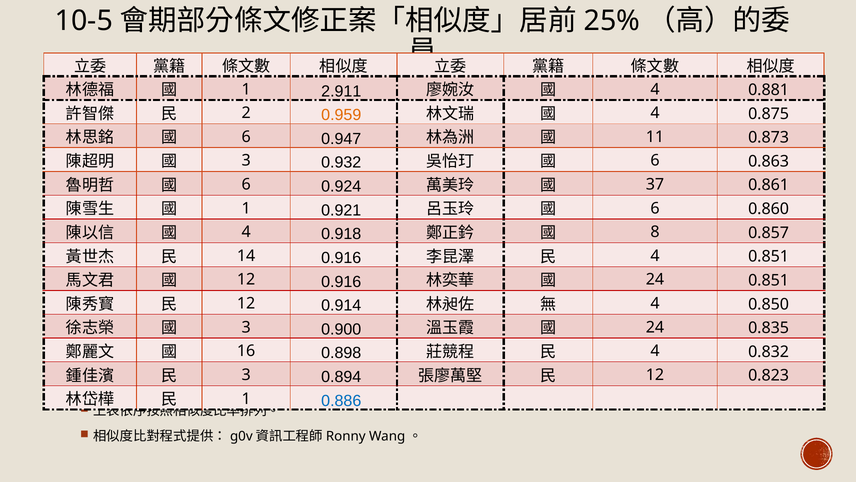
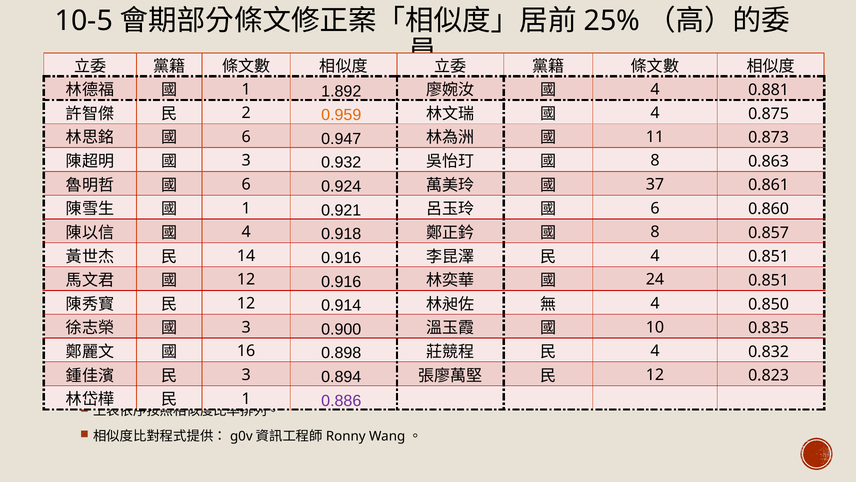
2.911: 2.911 -> 1.892 (341, 91)
6: 6 -> 8 (655, 160)
24: 24 -> 10 (655, 327)
0.886 colour: blue -> purple (341, 400)
